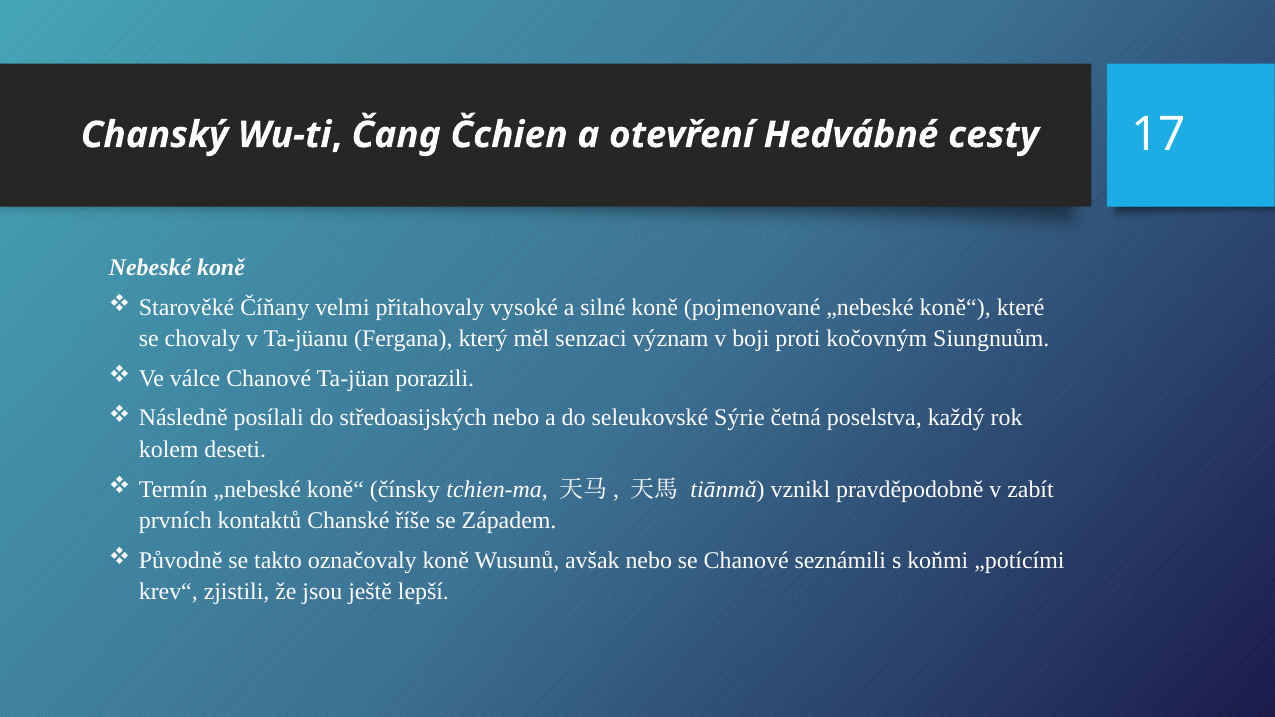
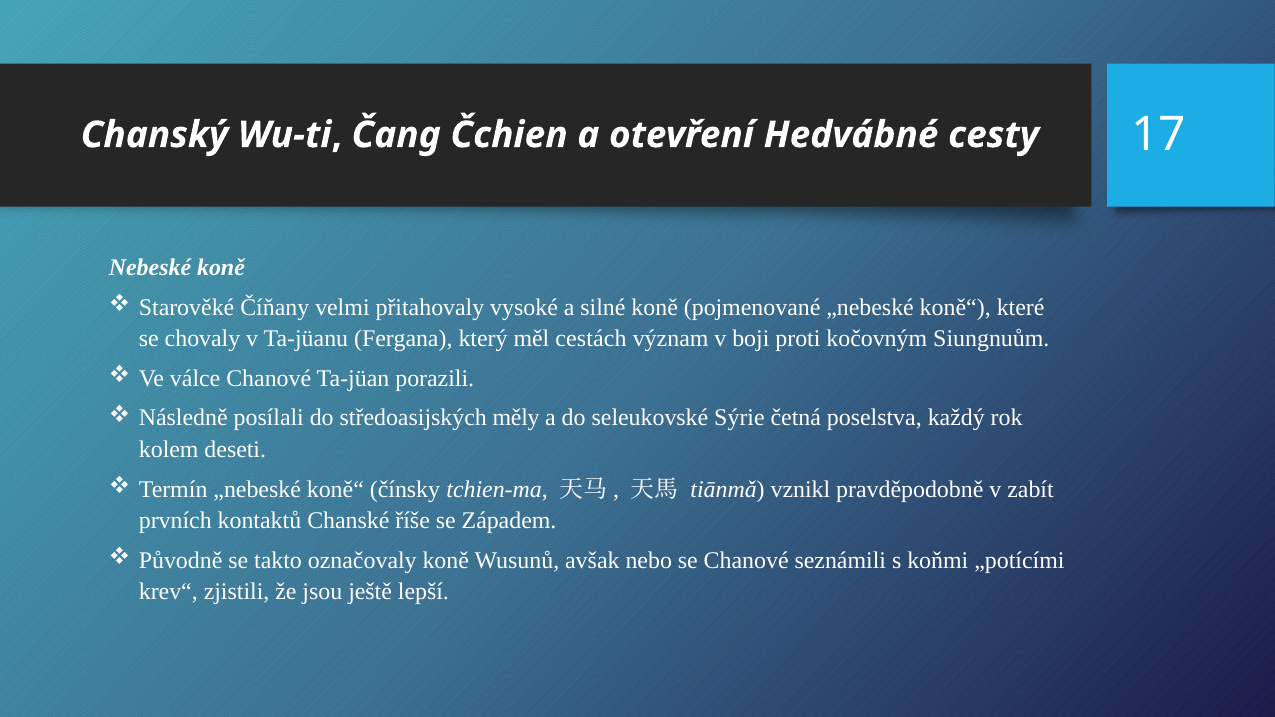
senzaci: senzaci -> cestách (591, 339)
středoasijských nebo: nebo -> měly (516, 418)
